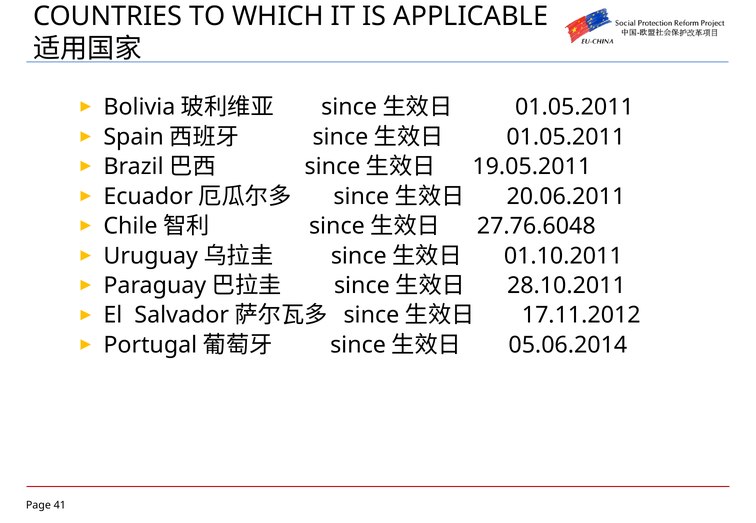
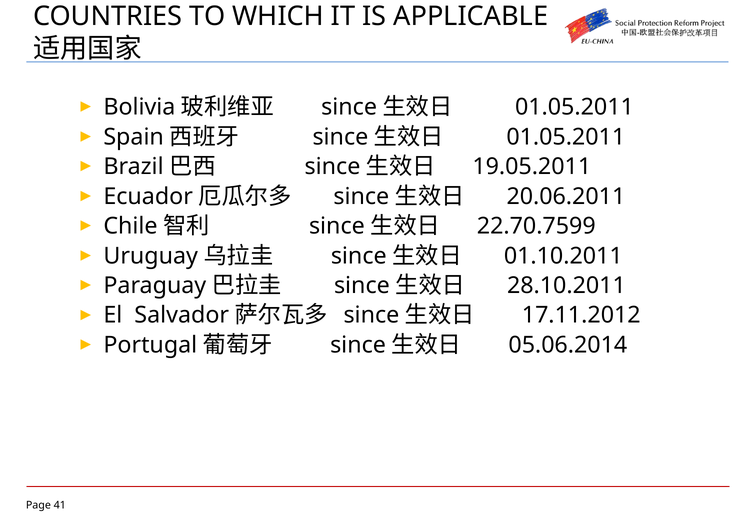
27.76.6048: 27.76.6048 -> 22.70.7599 (536, 226)
